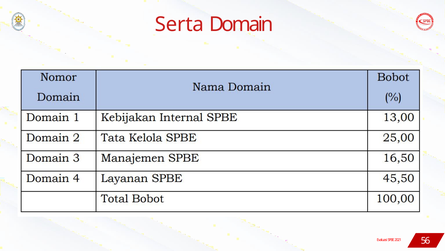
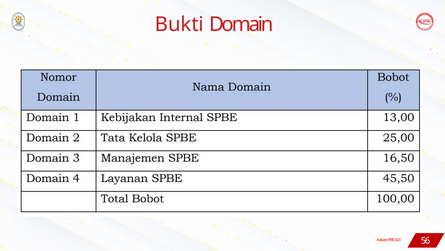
Serta: Serta -> Bukti (179, 24)
